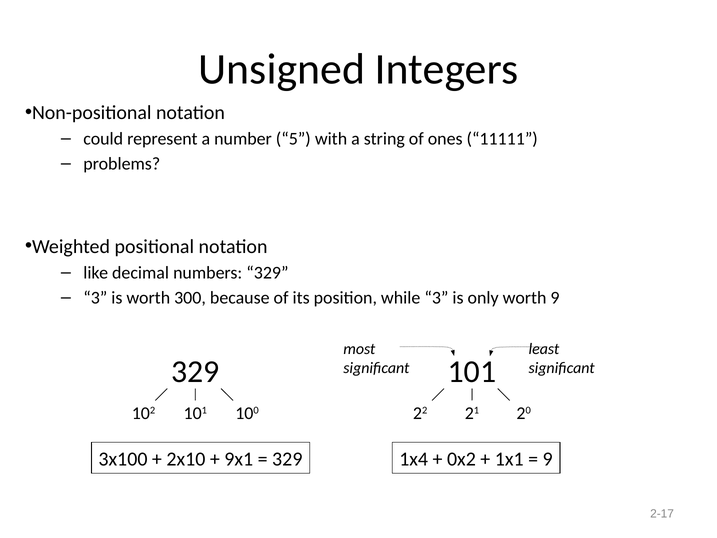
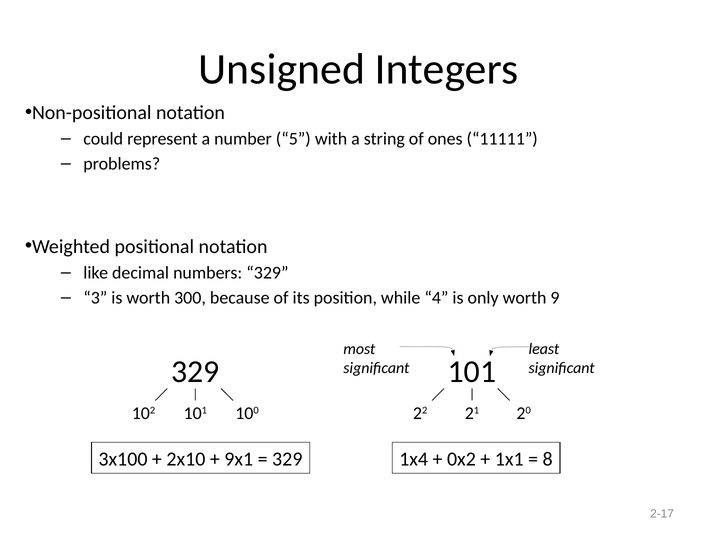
while 3: 3 -> 4 (436, 298)
9: 9 -> 8 (548, 459)
